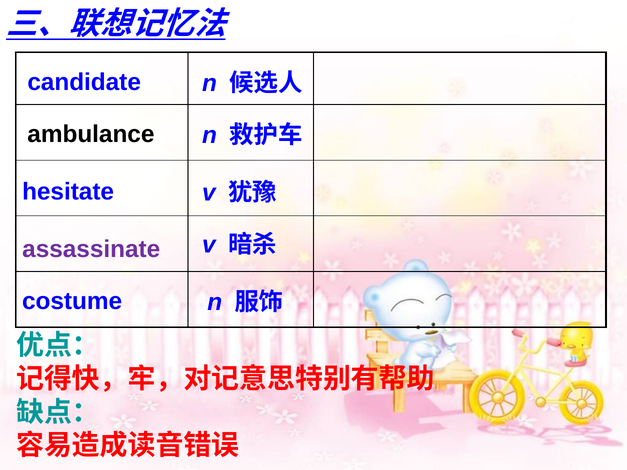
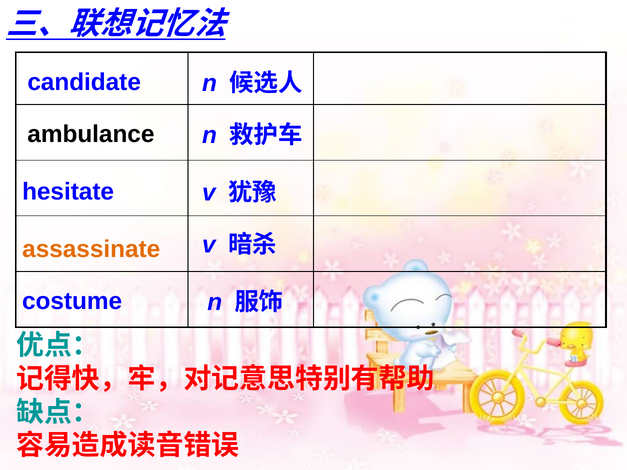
assassinate colour: purple -> orange (91, 249)
